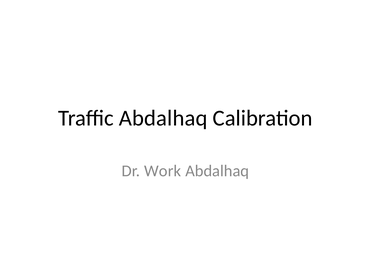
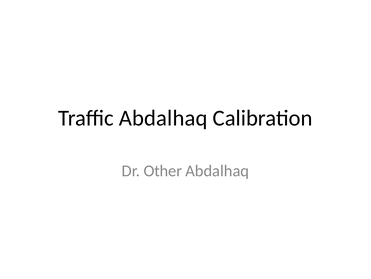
Work: Work -> Other (163, 171)
